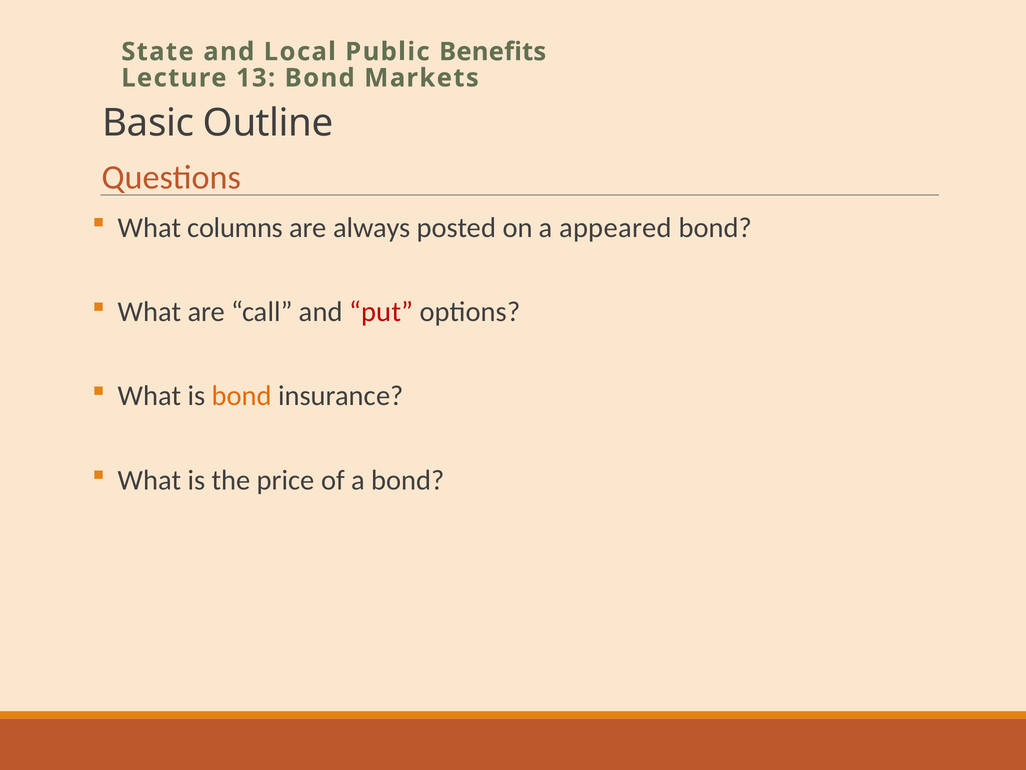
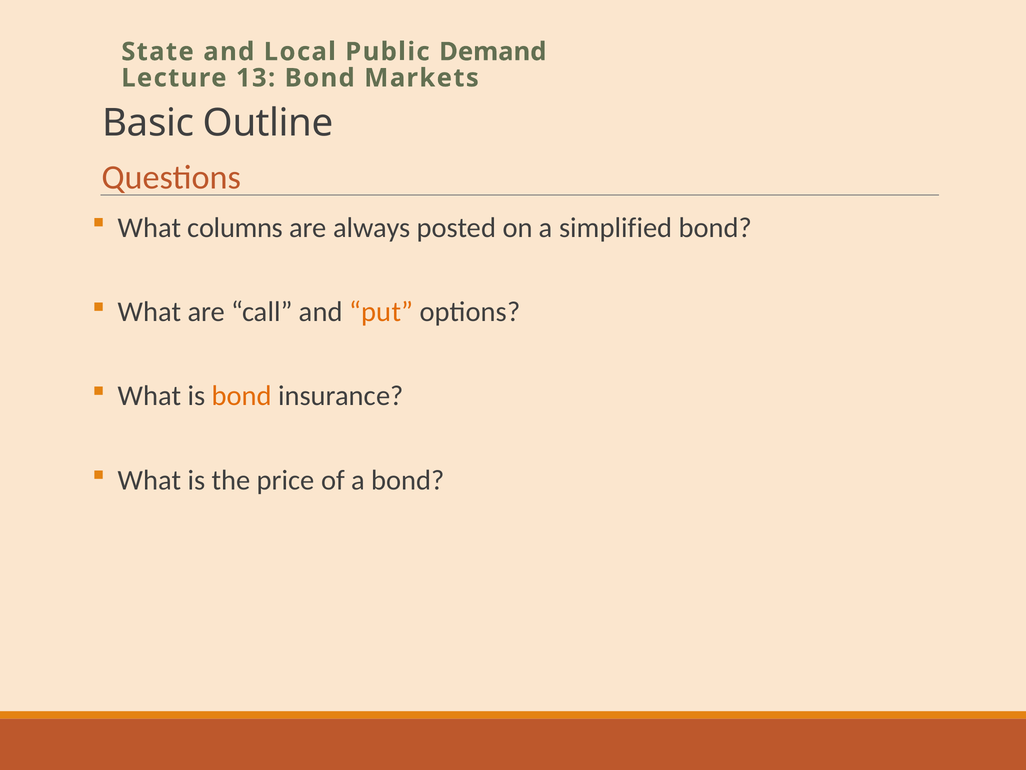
Benefits: Benefits -> Demand (493, 52)
appeared: appeared -> simplified (616, 227)
put colour: red -> orange (381, 312)
